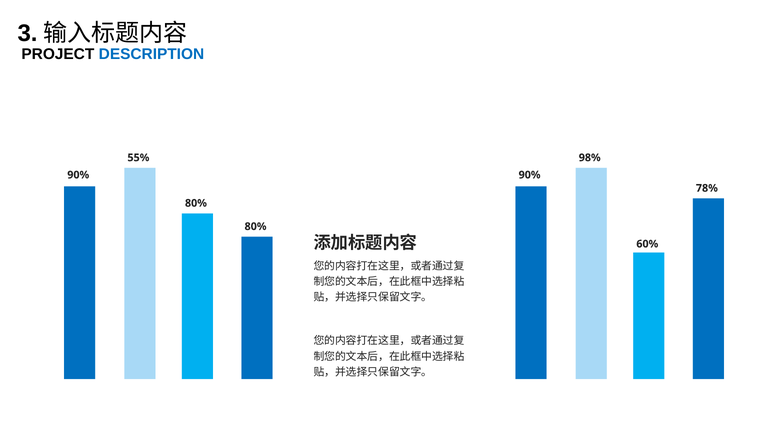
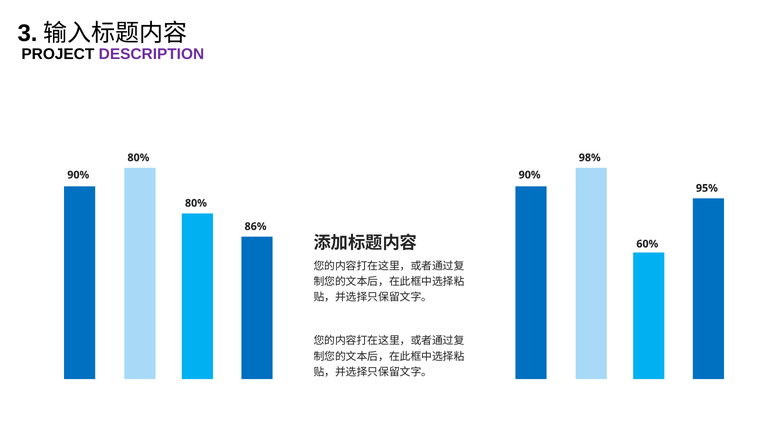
DESCRIPTION colour: blue -> purple (151, 54)
55%: 55% -> 80% (138, 158)
78%: 78% -> 95% (707, 188)
80%: 80% -> 86% (256, 227)
